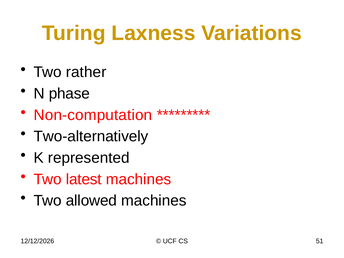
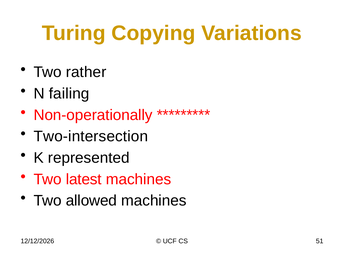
Laxness: Laxness -> Copying (153, 33)
phase: phase -> failing (69, 94)
Non-computation: Non-computation -> Non-operationally (93, 115)
Two-alternatively: Two-alternatively -> Two-intersection (91, 136)
